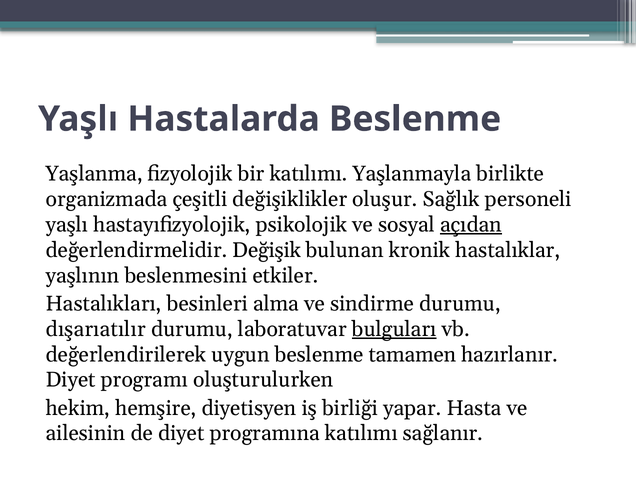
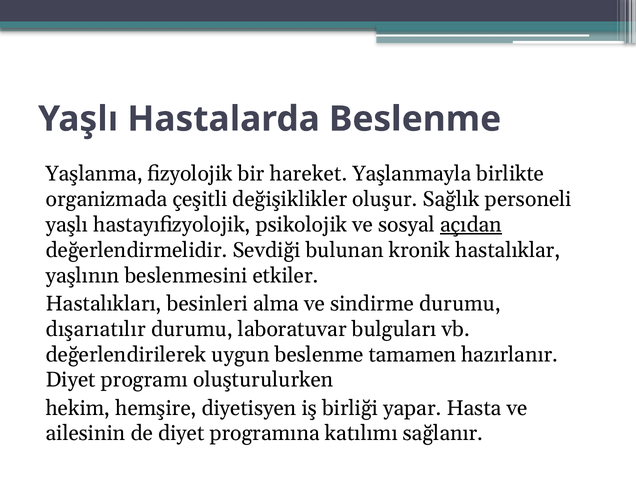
bir katılımı: katılımı -> hareket (308, 174)
Değişik: Değişik -> Sevdiği (267, 250)
bulguları underline: present -> none (394, 329)
